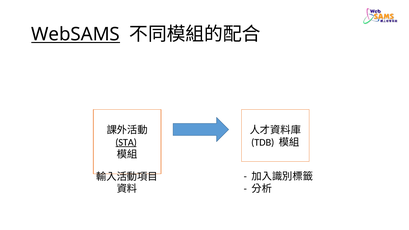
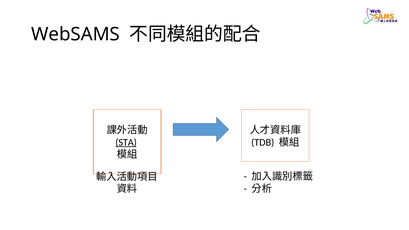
WebSAMS underline: present -> none (76, 34)
